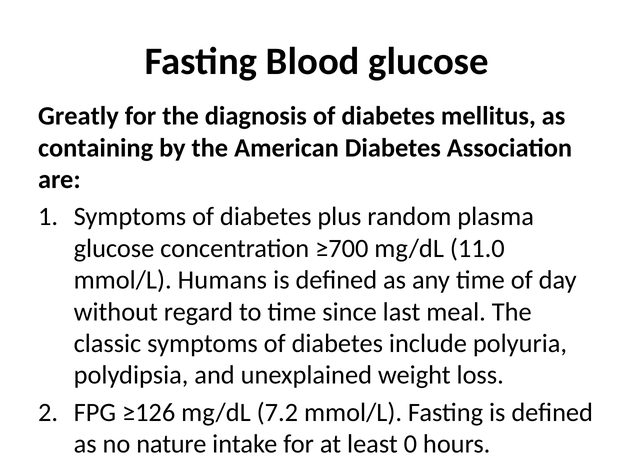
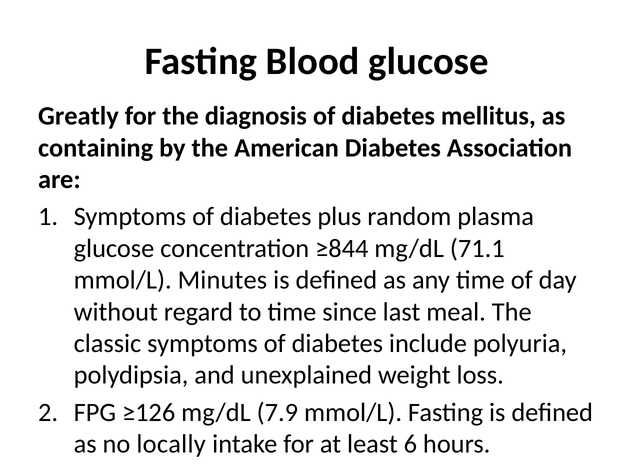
≥700: ≥700 -> ≥844 (342, 248)
11.0: 11.0 -> 71.1 (477, 248)
Humans: Humans -> Minutes (222, 280)
7.2: 7.2 -> 7.9 (277, 412)
nature: nature -> locally (171, 444)
0: 0 -> 6 (410, 444)
